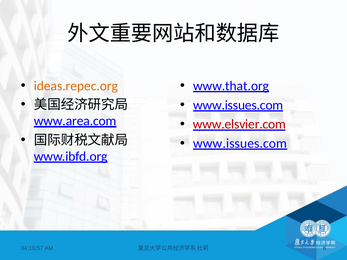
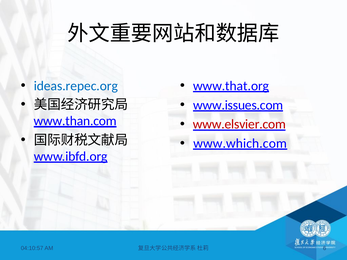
ideas.repec.org colour: orange -> blue (76, 86)
www.area.com: www.area.com -> www.than.com (75, 121)
www.issues.com: www.issues.com -> www.which.com (240, 144)
